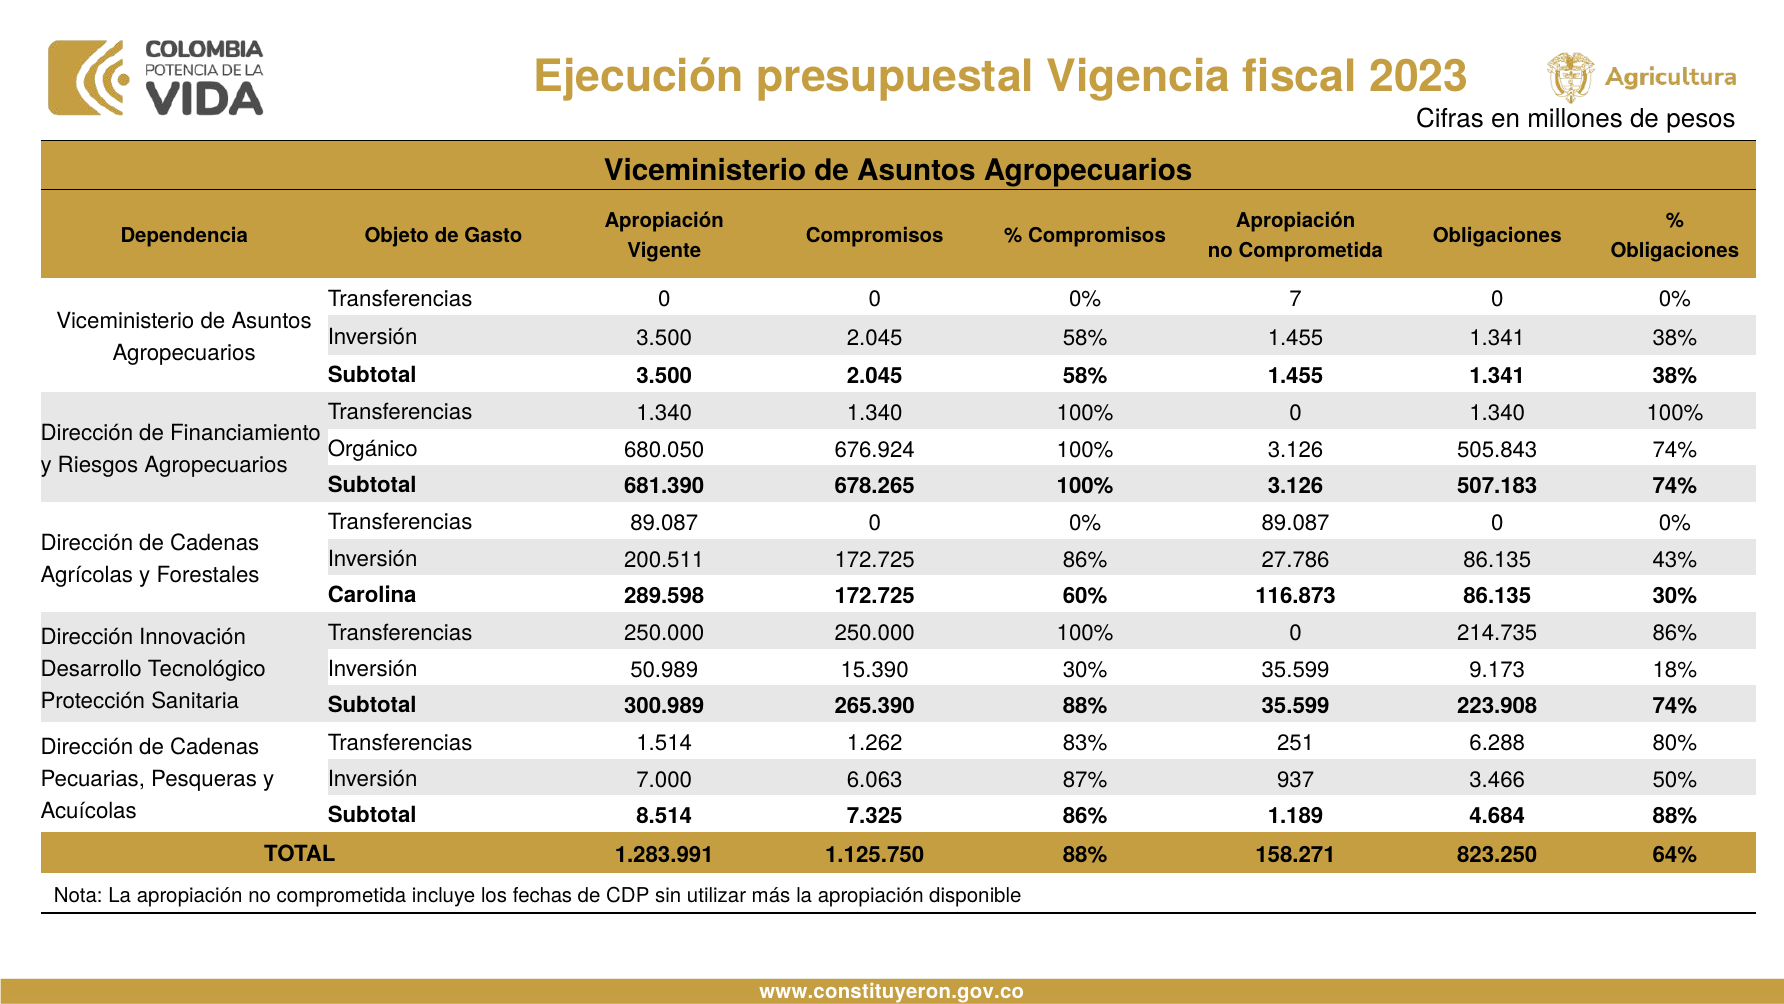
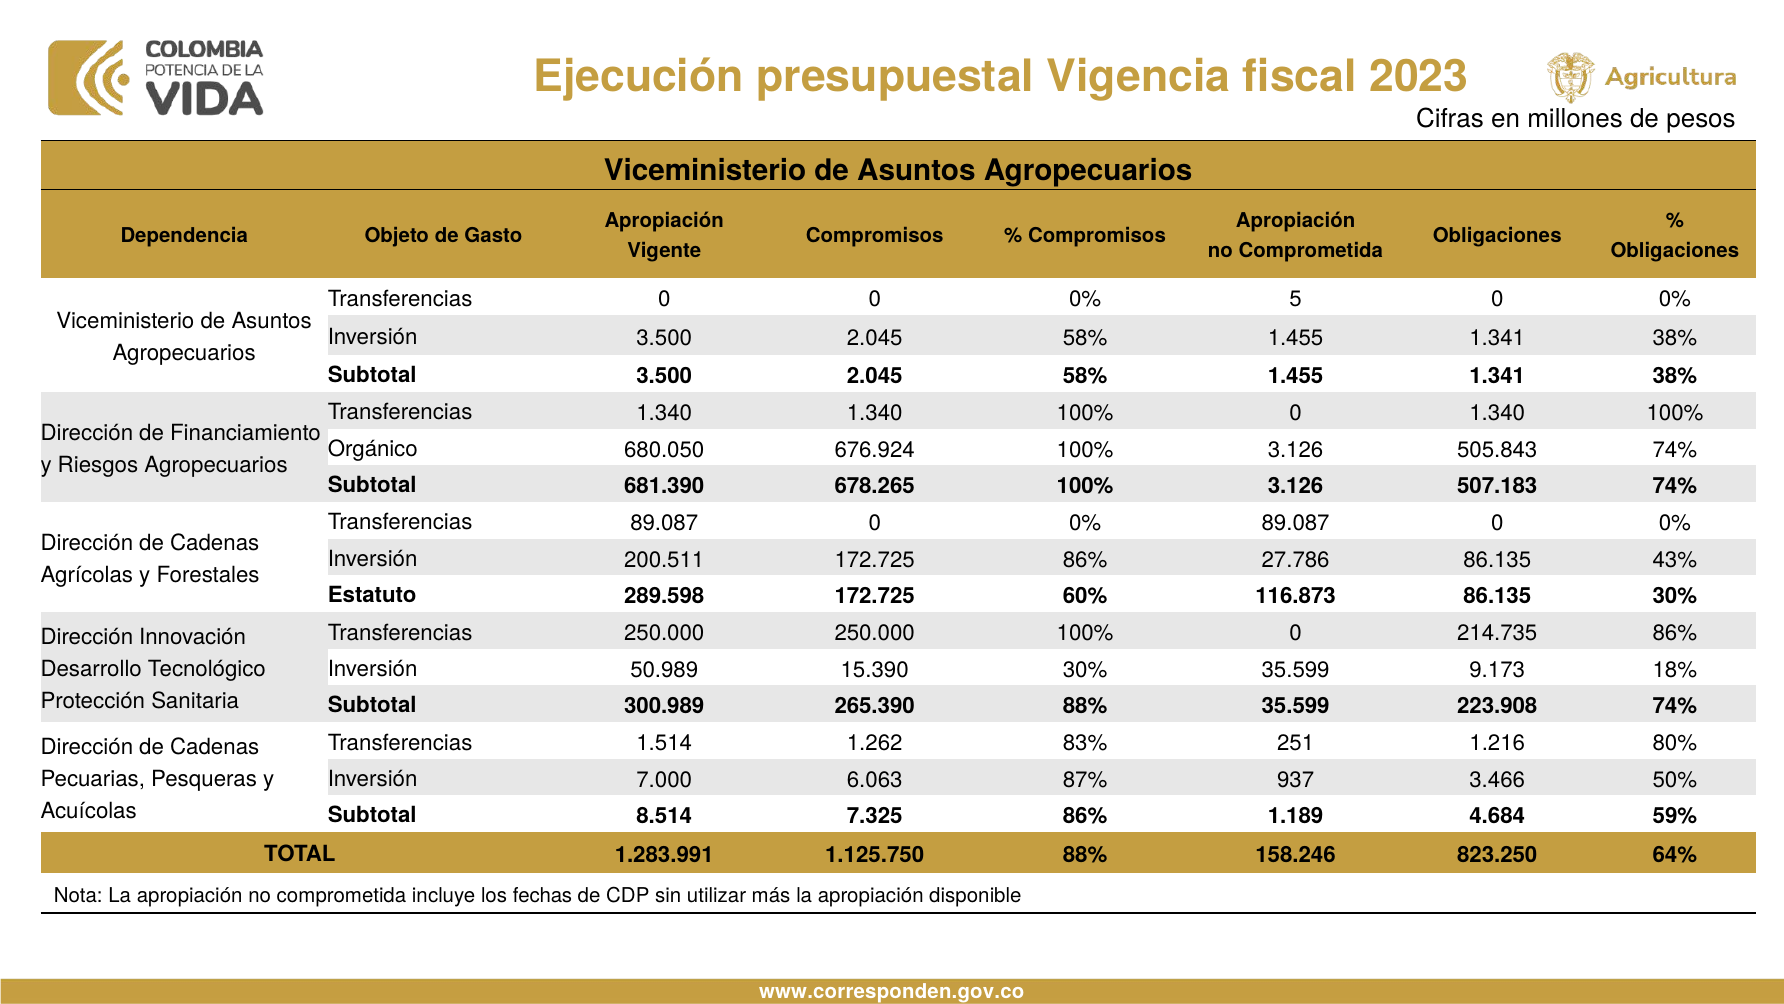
7: 7 -> 5 (1296, 299)
Carolina: Carolina -> Estatuto (372, 595)
6.288: 6.288 -> 1.216 (1497, 743)
4.684 88%: 88% -> 59% (1675, 816)
158.271: 158.271 -> 158.246 (1296, 854)
www.constituyeron.gov.co: www.constituyeron.gov.co -> www.corresponden.gov.co (892, 992)
